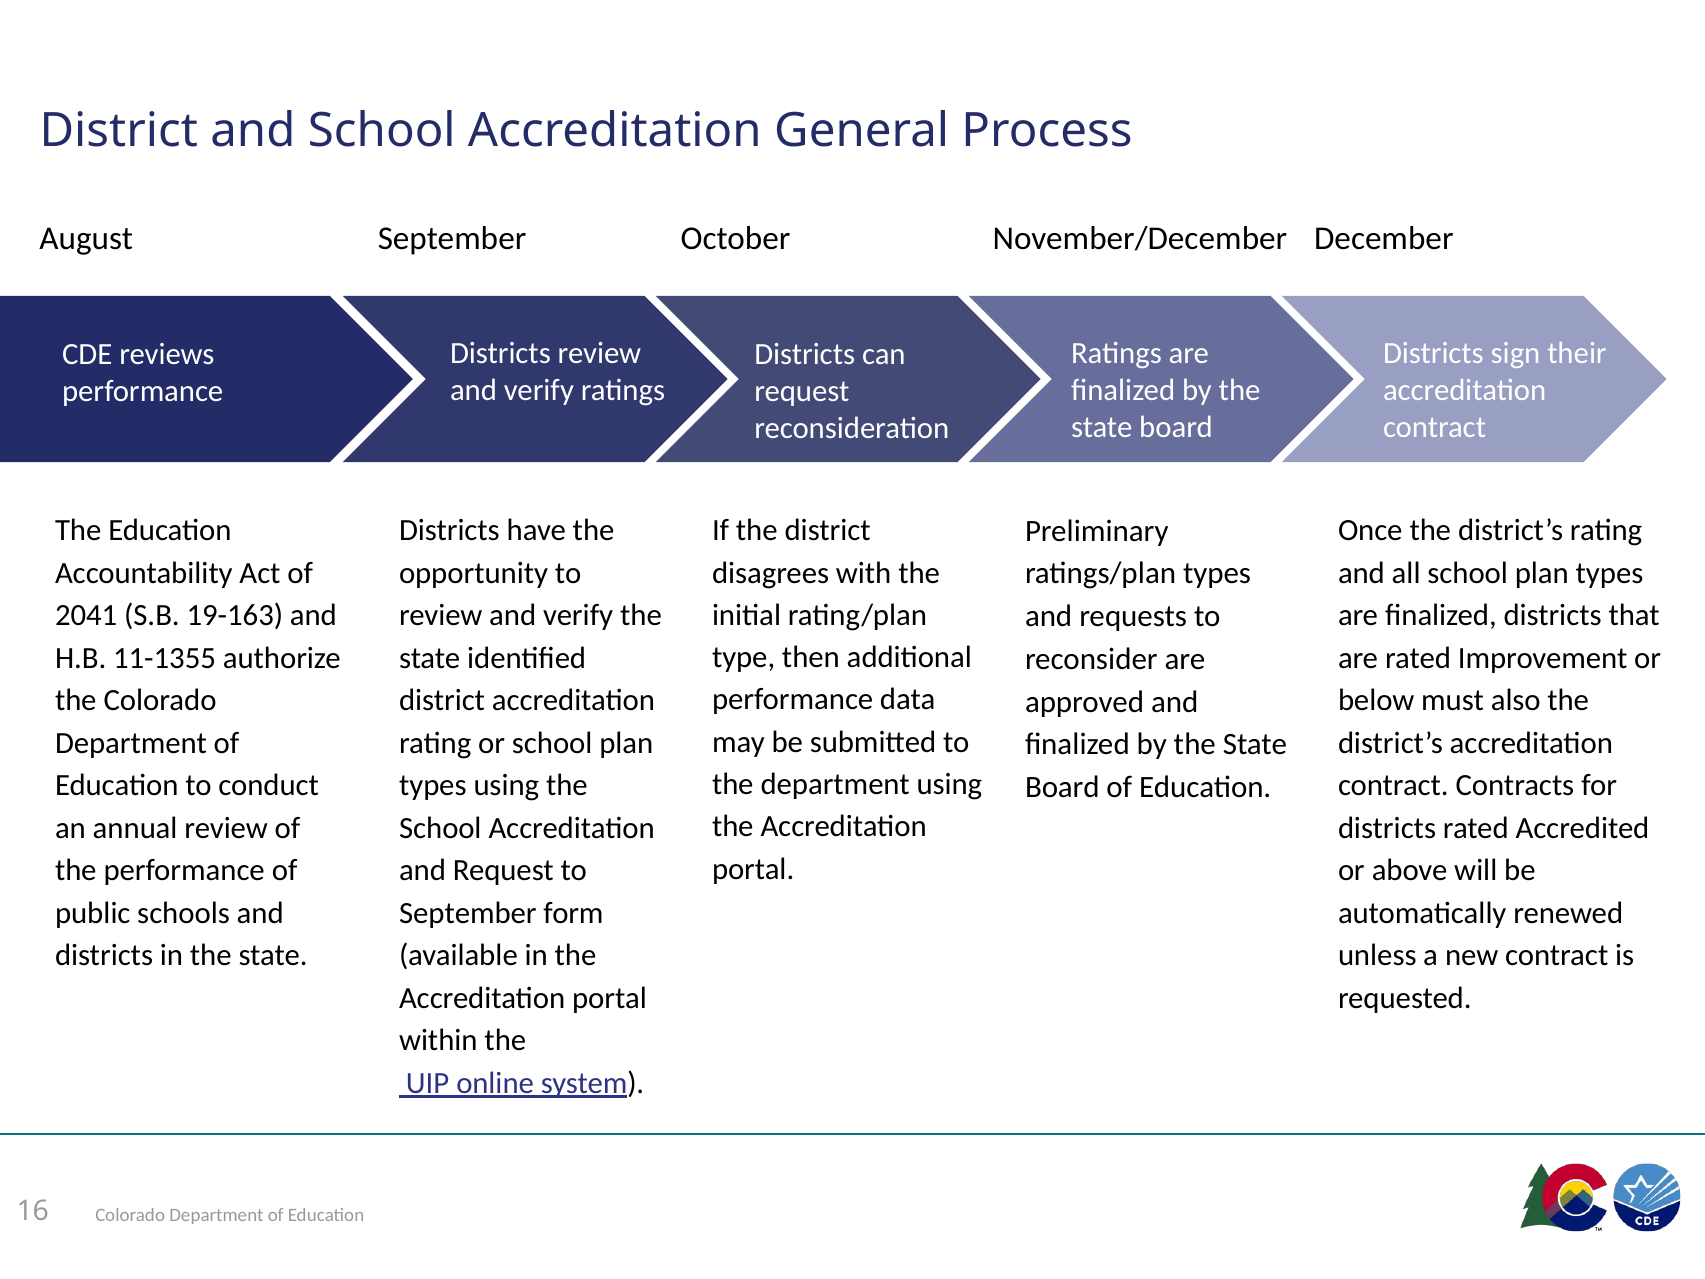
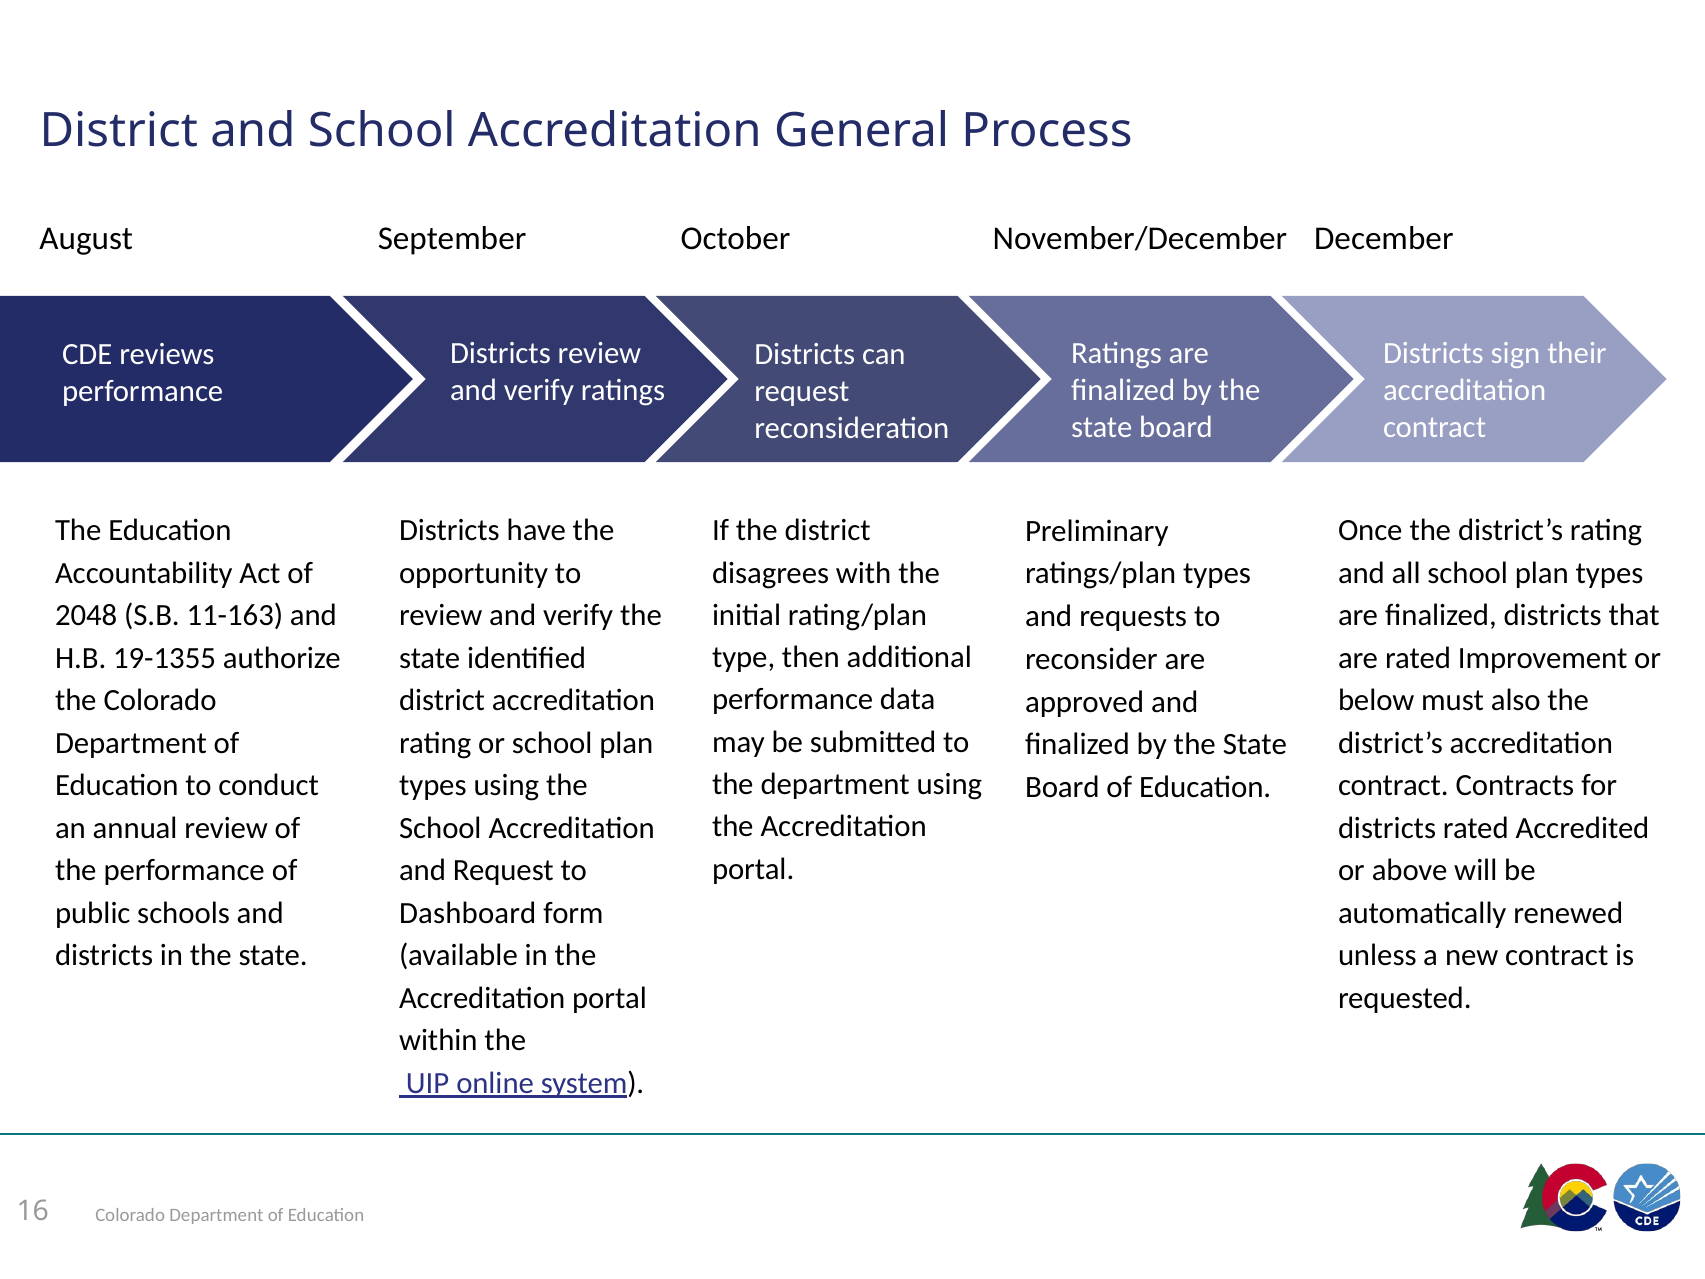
2041: 2041 -> 2048 (86, 616)
19-163: 19-163 -> 11-163 (235, 616)
11-1355: 11-1355 -> 19-1355 (165, 658)
September: September -> Dashboard (468, 913)
